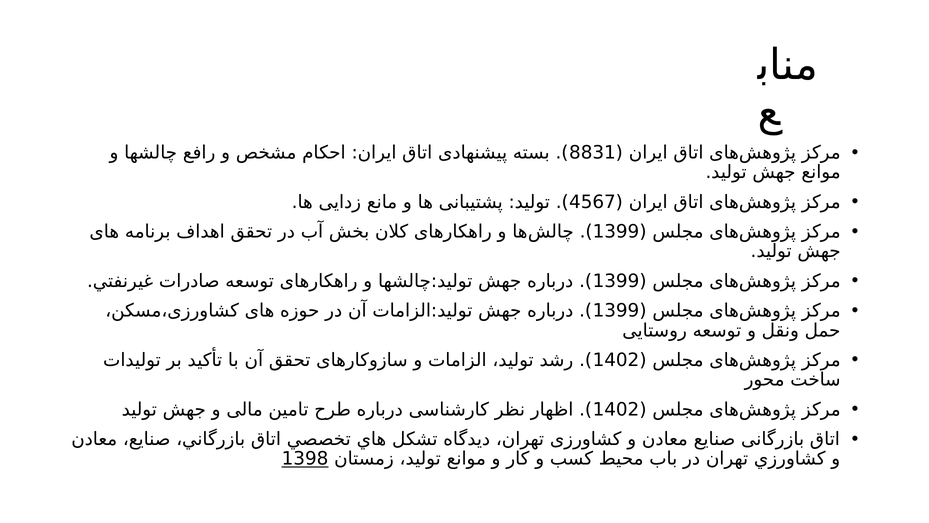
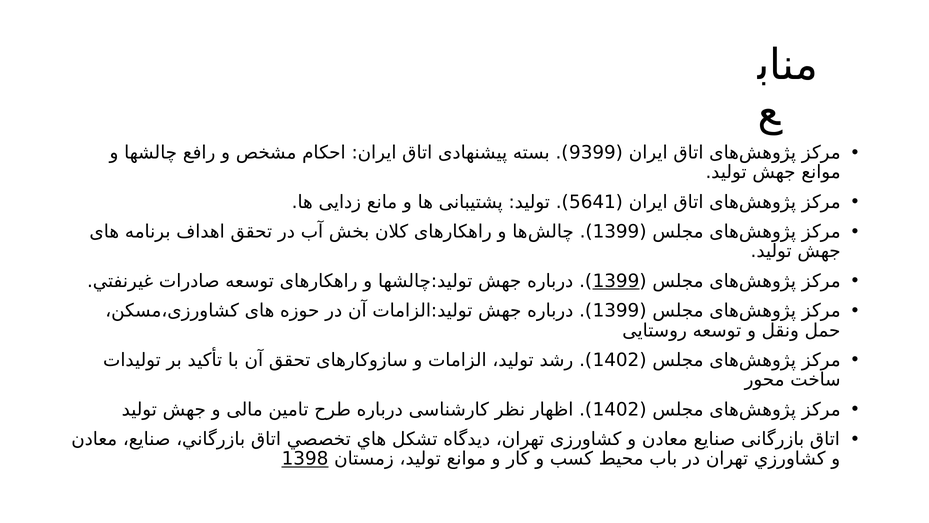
8831: 8831 -> 9399 (592, 152)
4567: 4567 -> 5641 (592, 202)
1399 underline: none -> present (616, 281)
